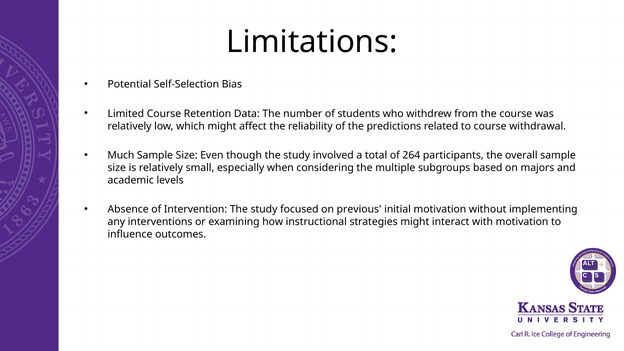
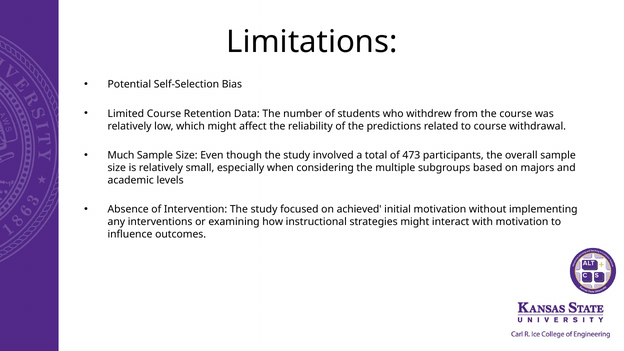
264: 264 -> 473 (411, 155)
previous: previous -> achieved (359, 209)
